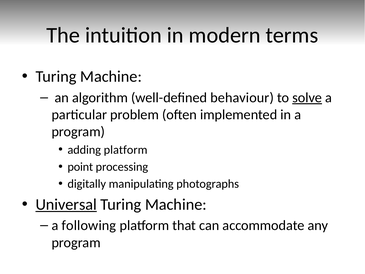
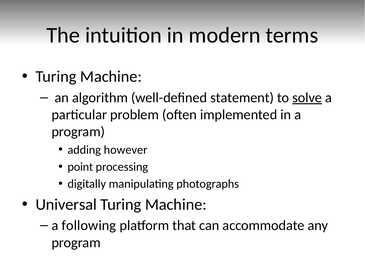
behaviour: behaviour -> statement (242, 98)
adding platform: platform -> however (126, 150)
Universal underline: present -> none (66, 204)
